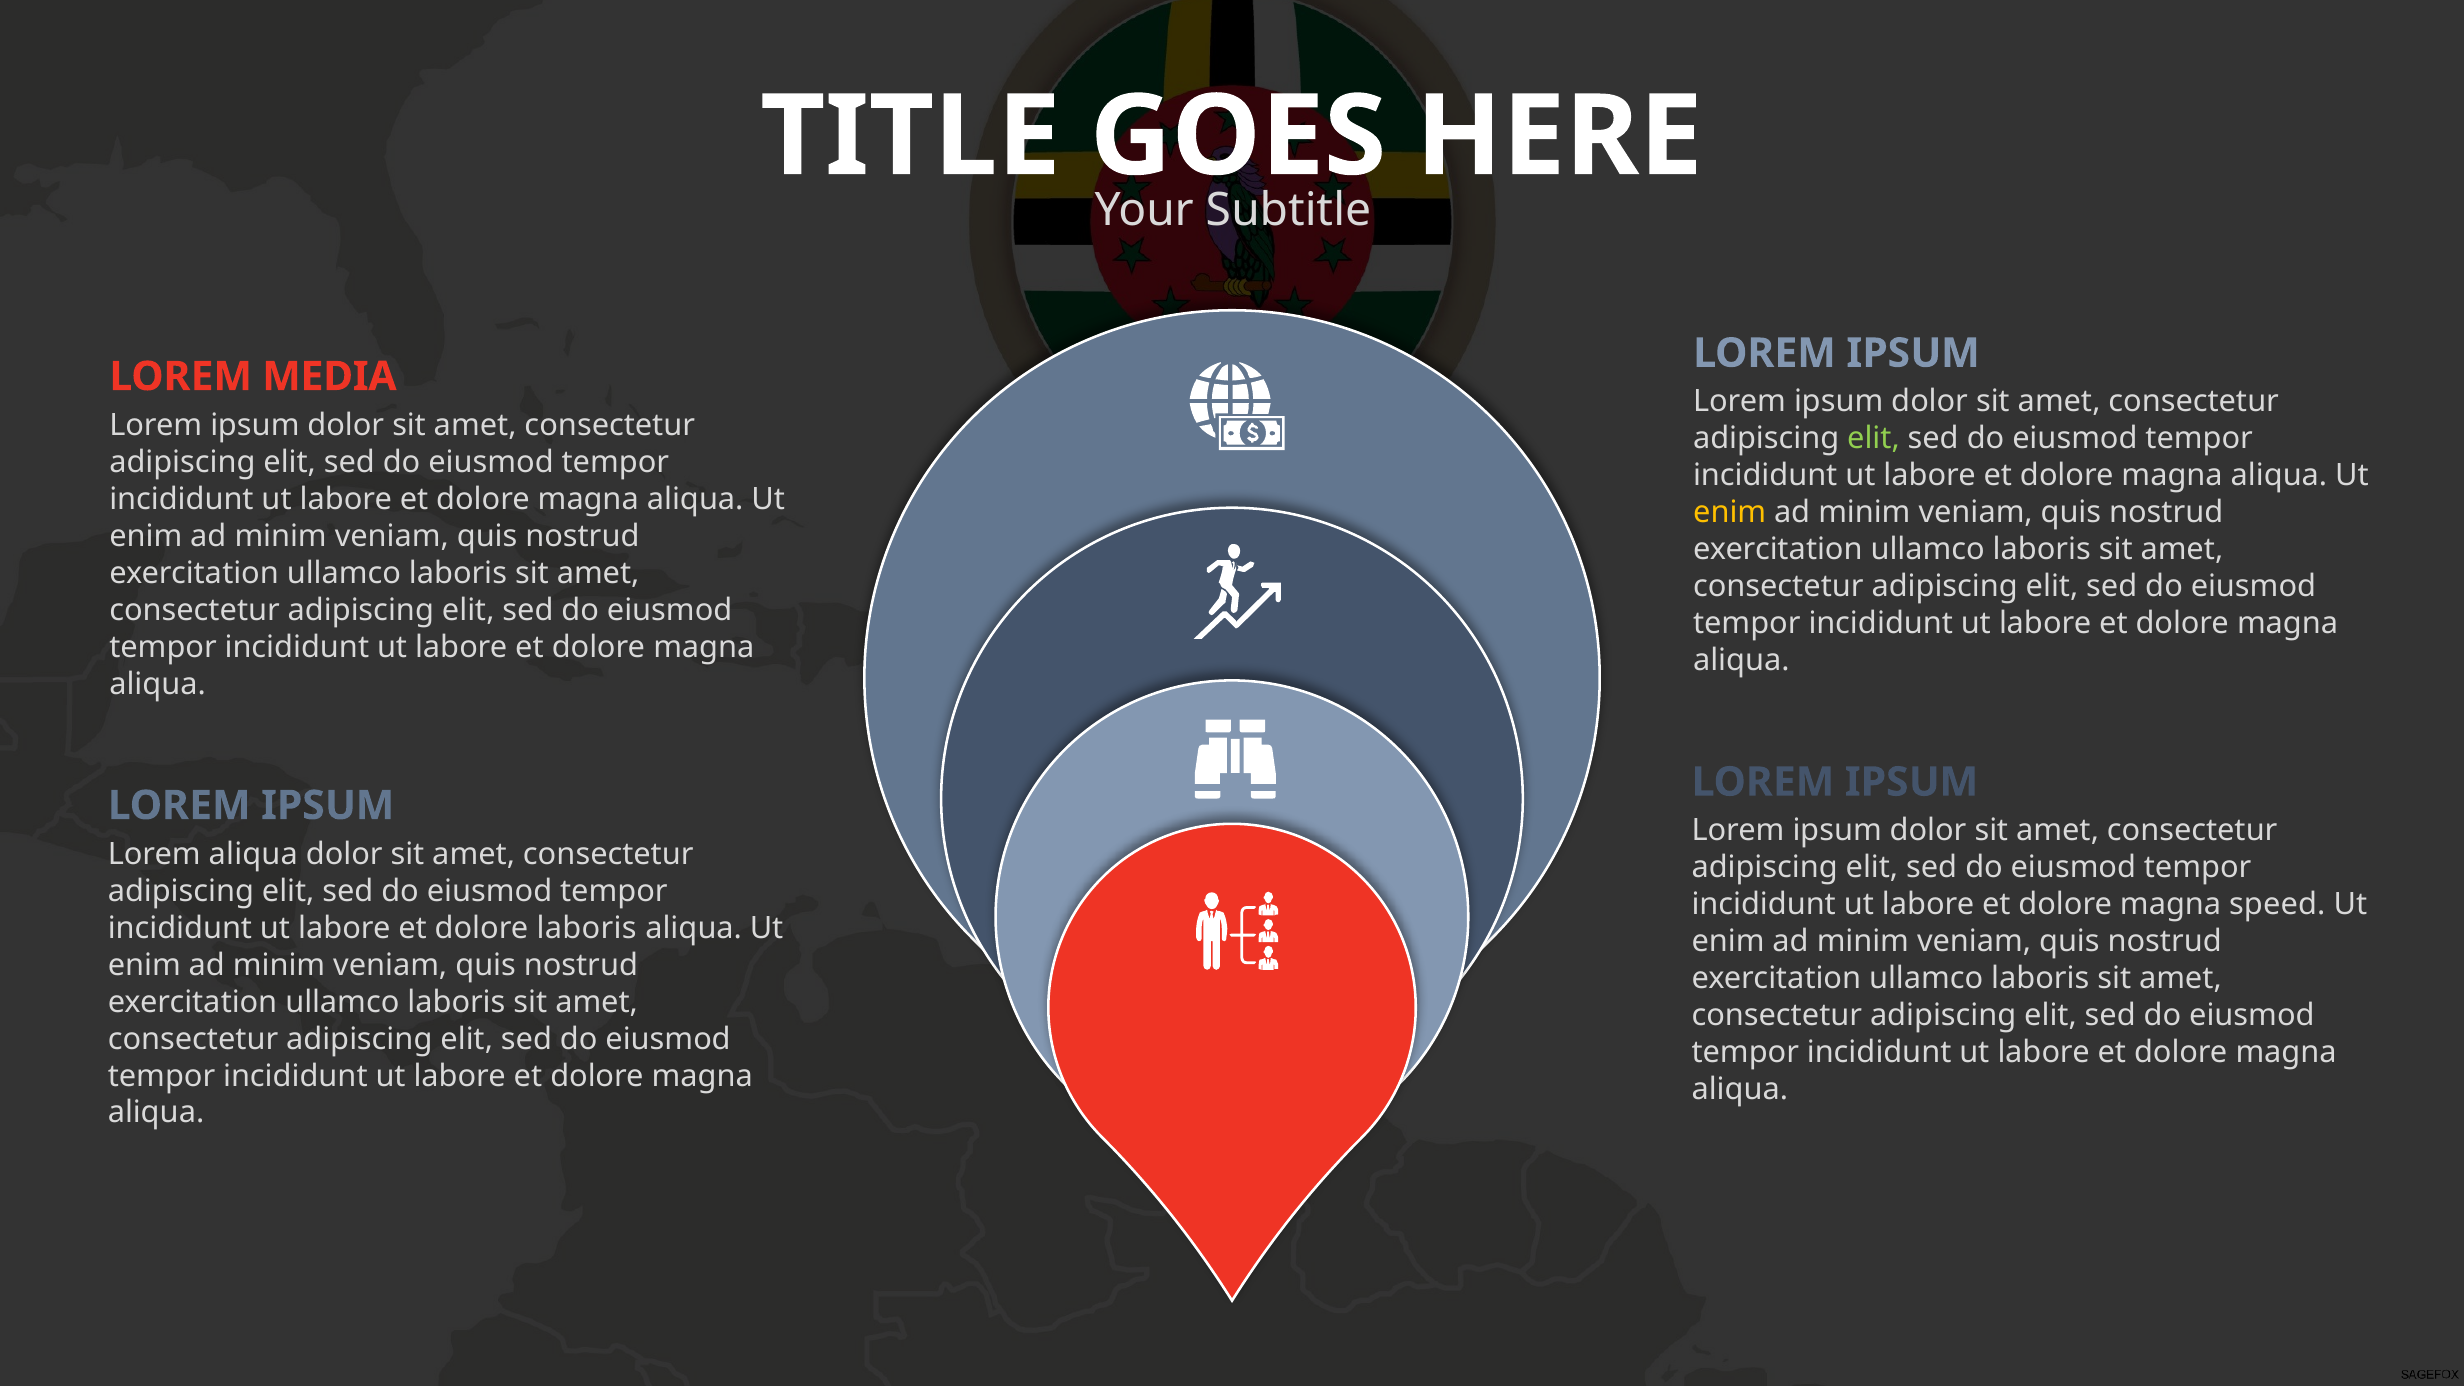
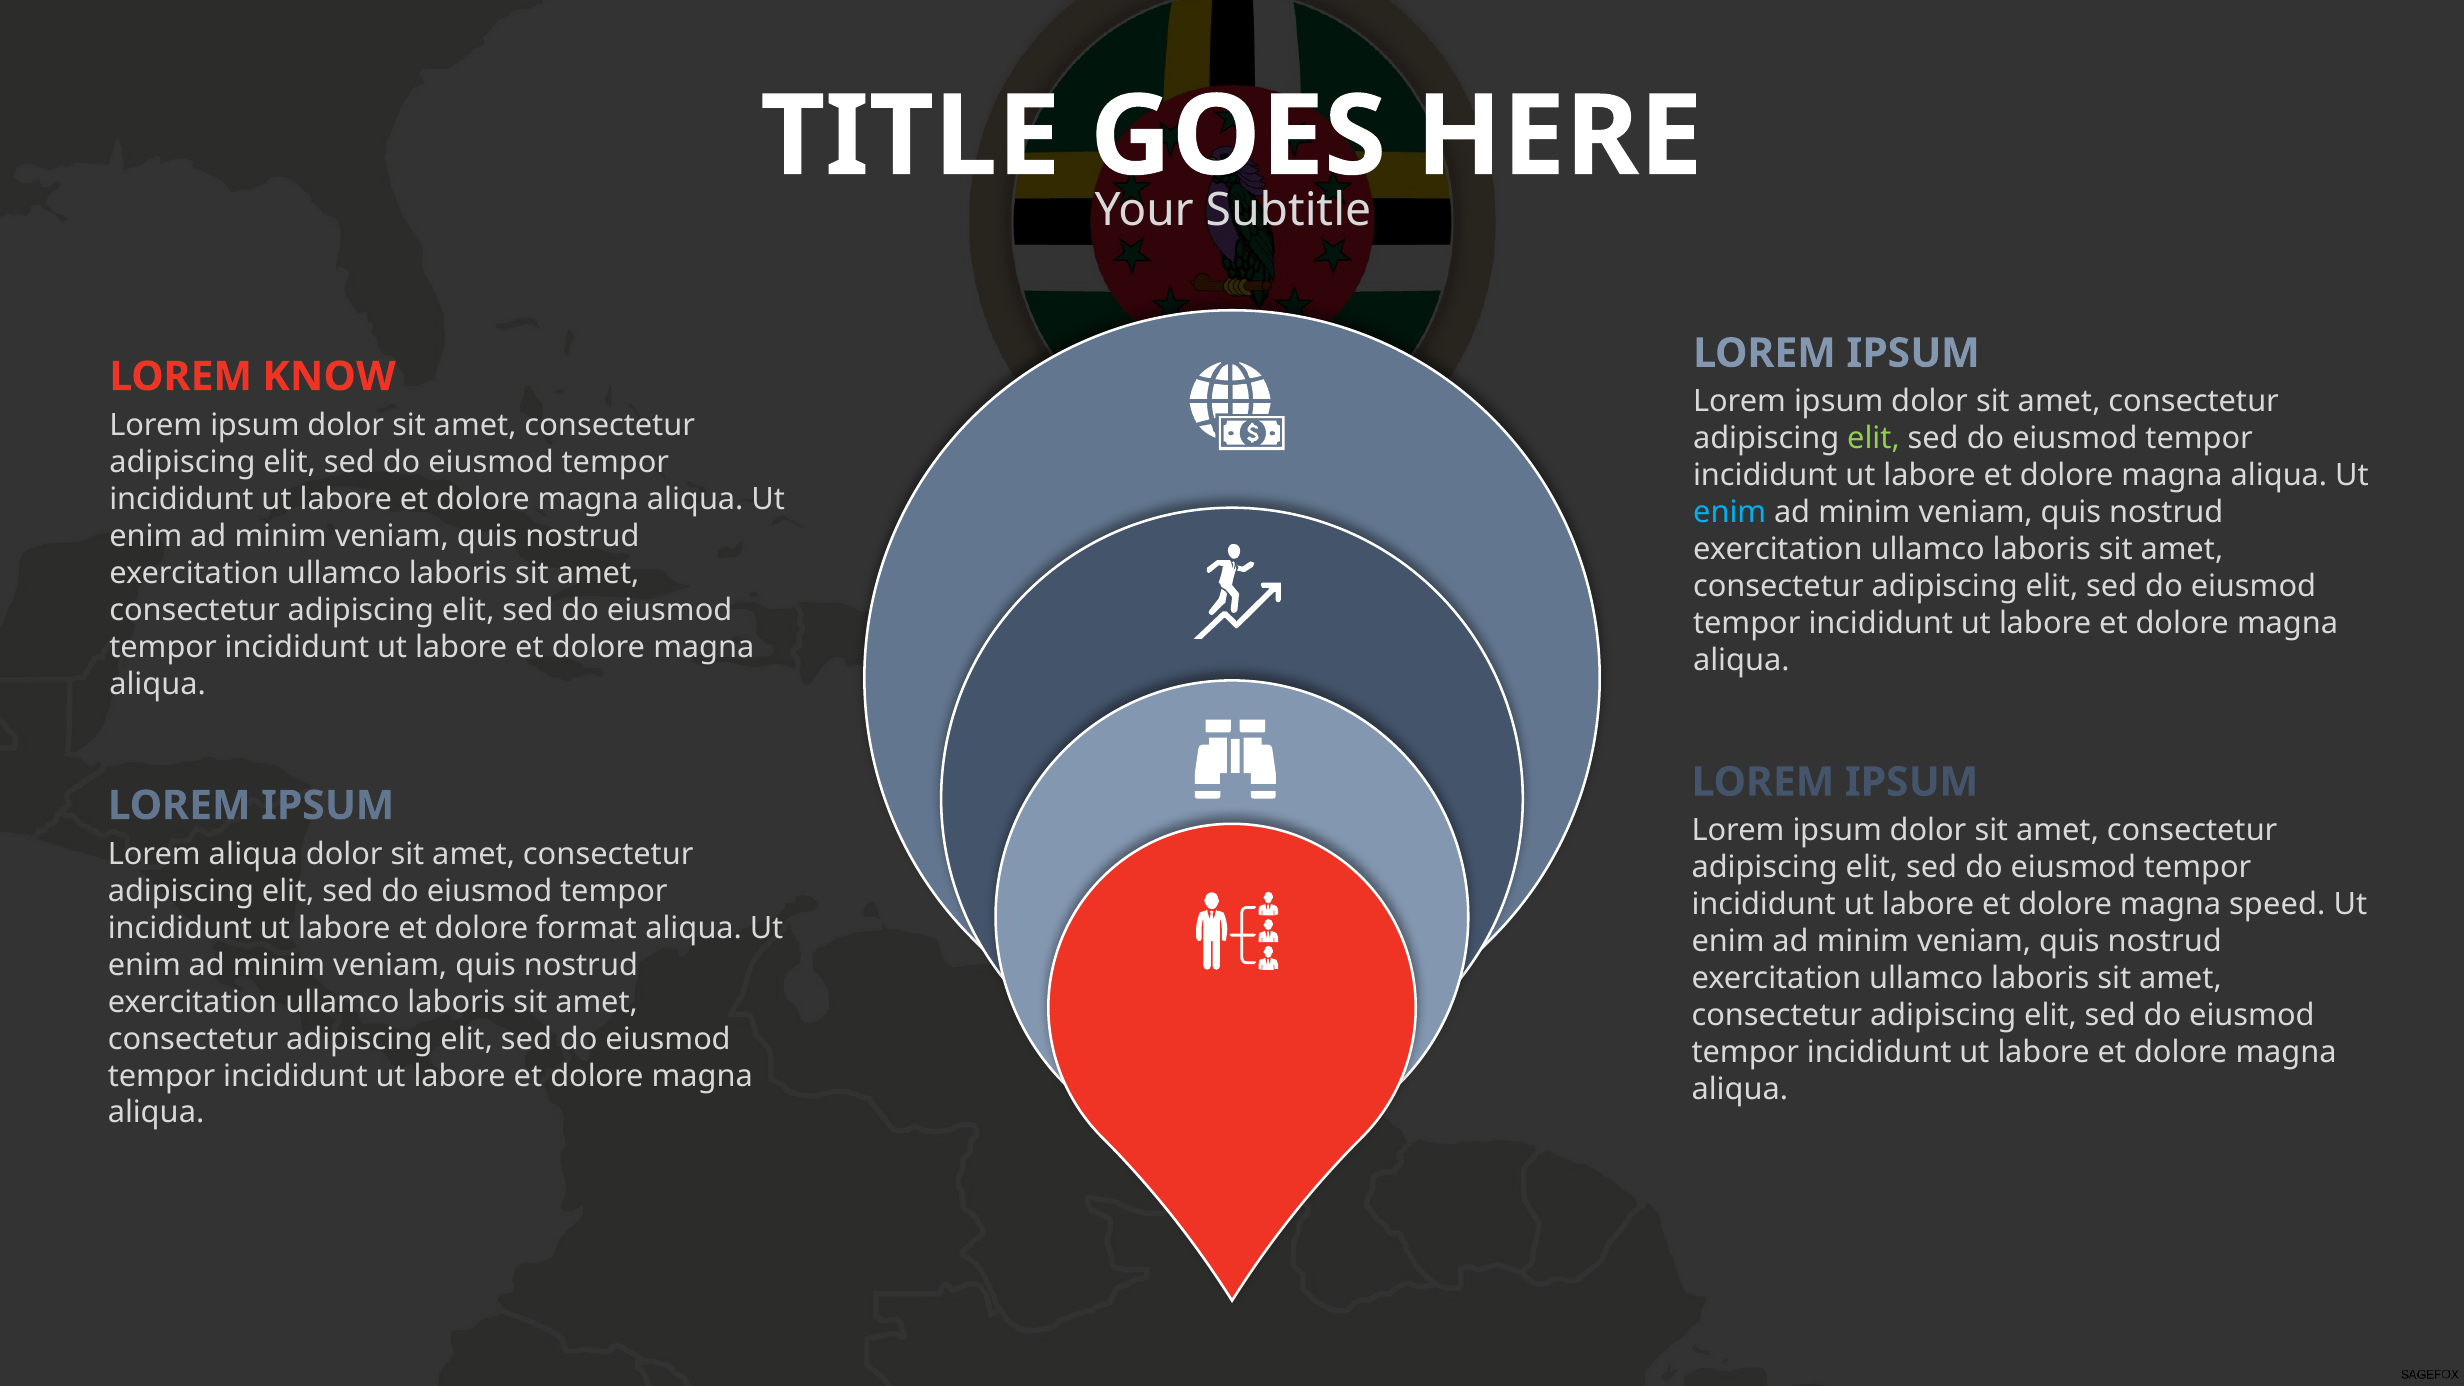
MEDIA: MEDIA -> KNOW (329, 377)
enim colour: yellow -> light blue (1730, 513)
dolore laboris: laboris -> format (587, 928)
